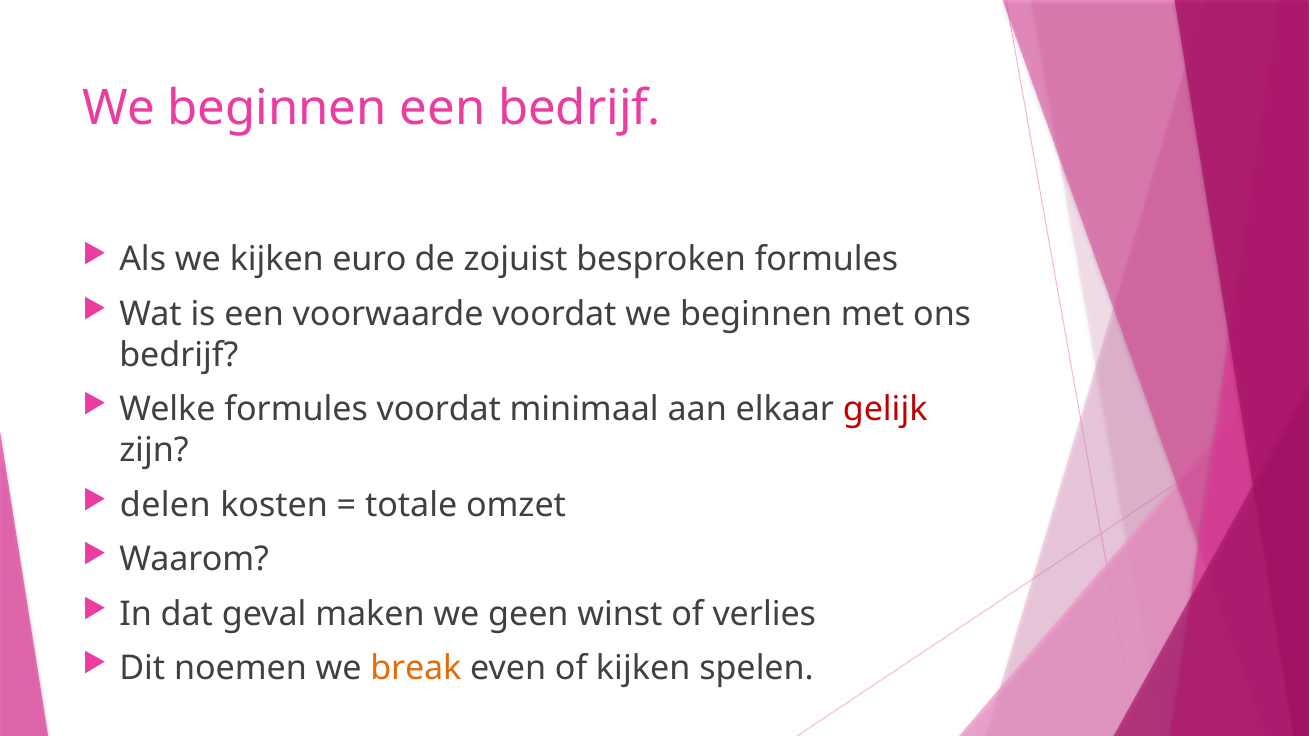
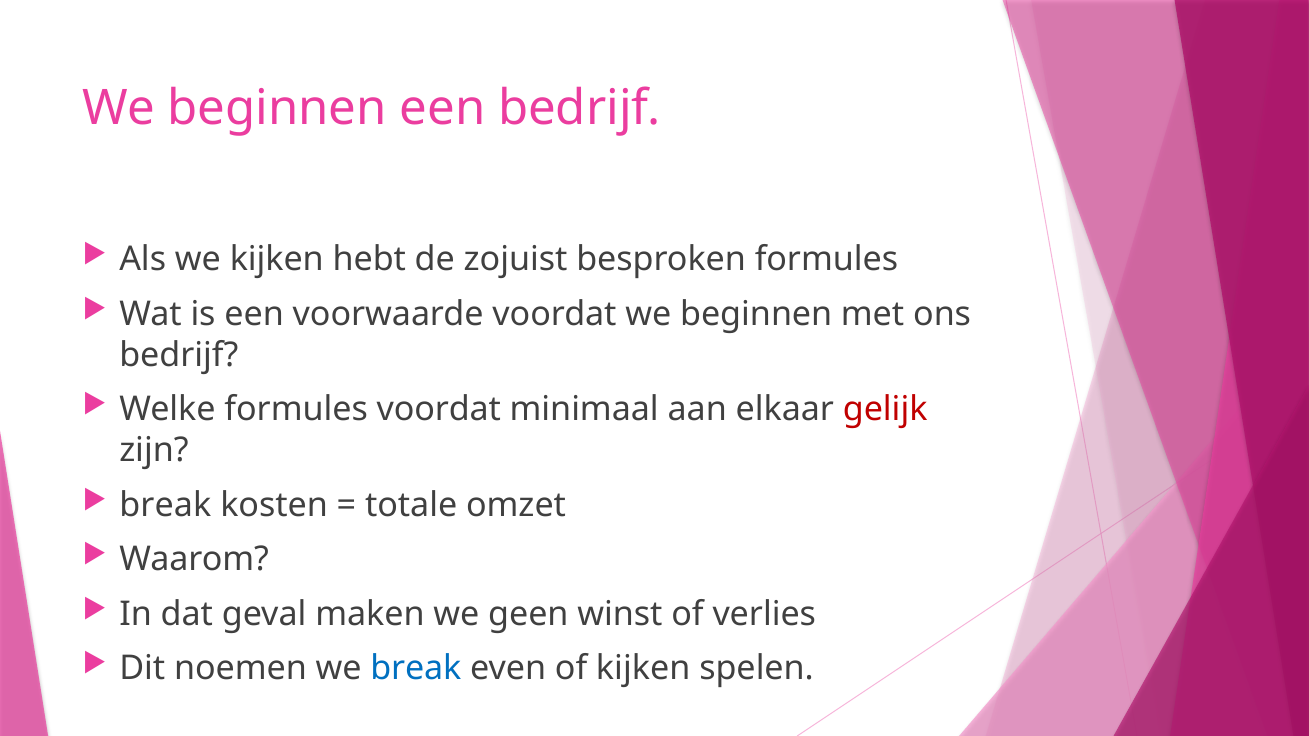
euro: euro -> hebt (369, 260)
delen: delen -> break (165, 505)
break colour: orange -> blue (416, 669)
